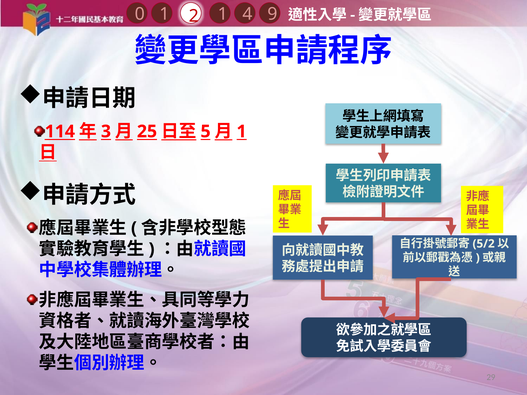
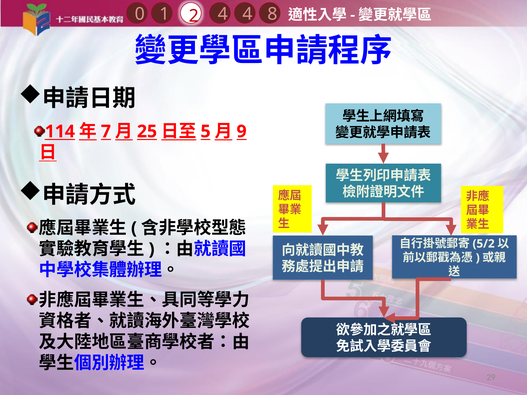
9: 9 -> 8 (273, 14)
2 1: 1 -> 4 (223, 14)
3: 3 -> 7 (106, 132)
1: 1 -> 9 (242, 132)
